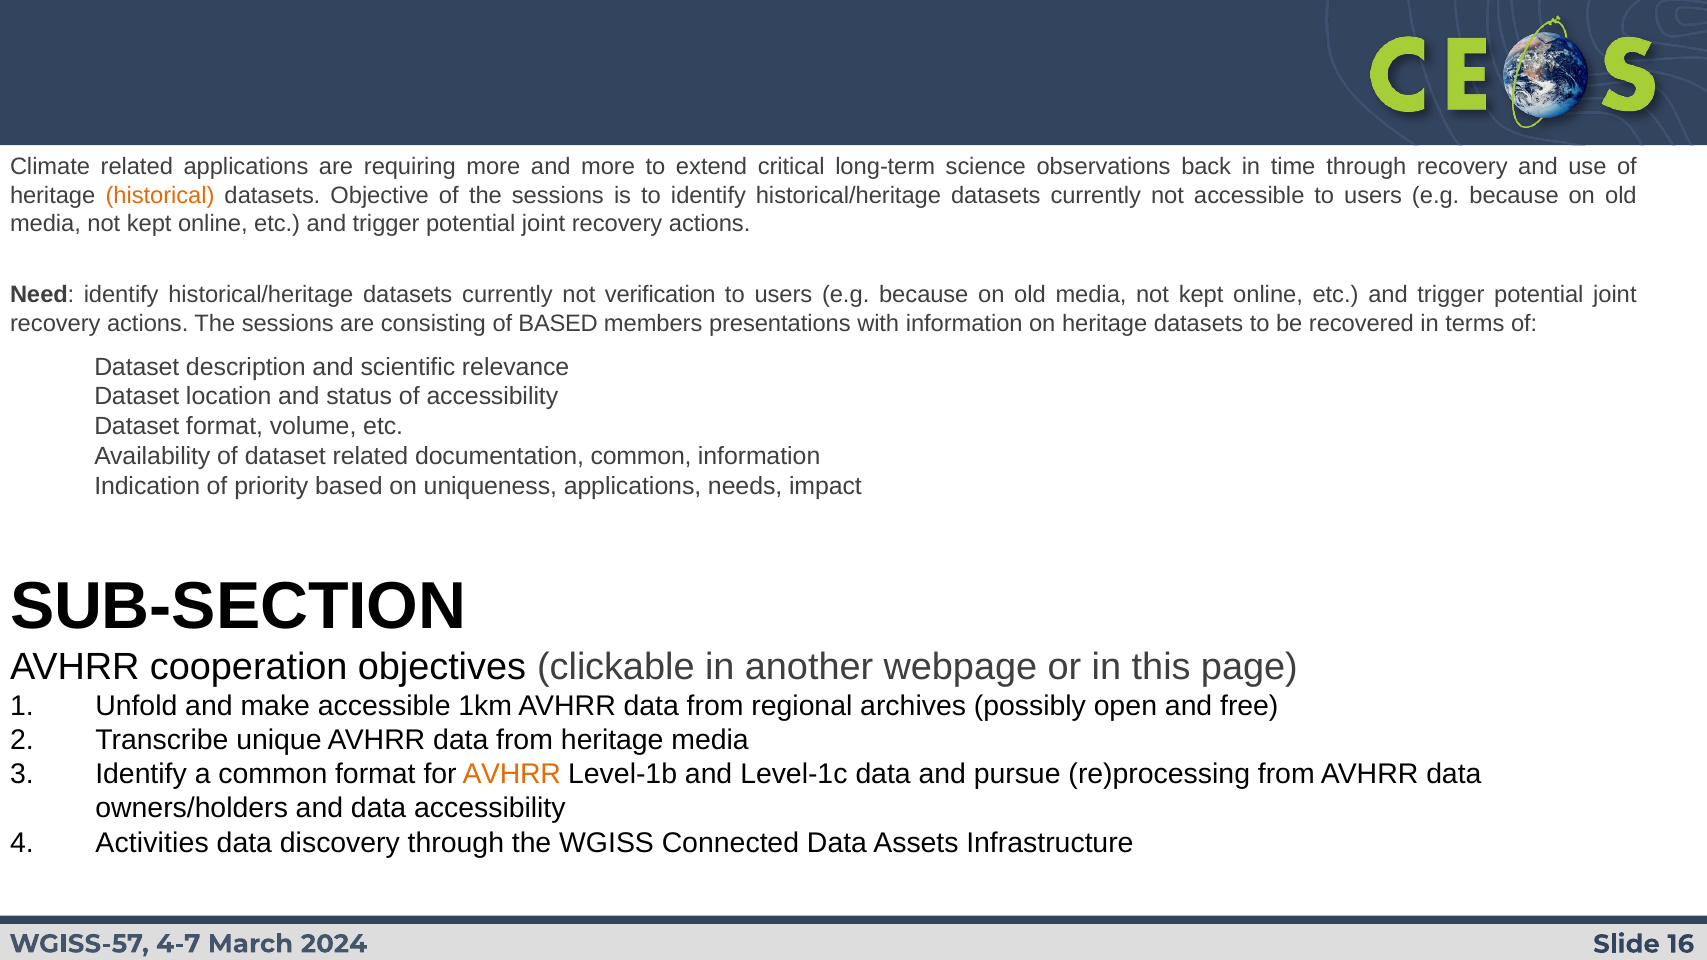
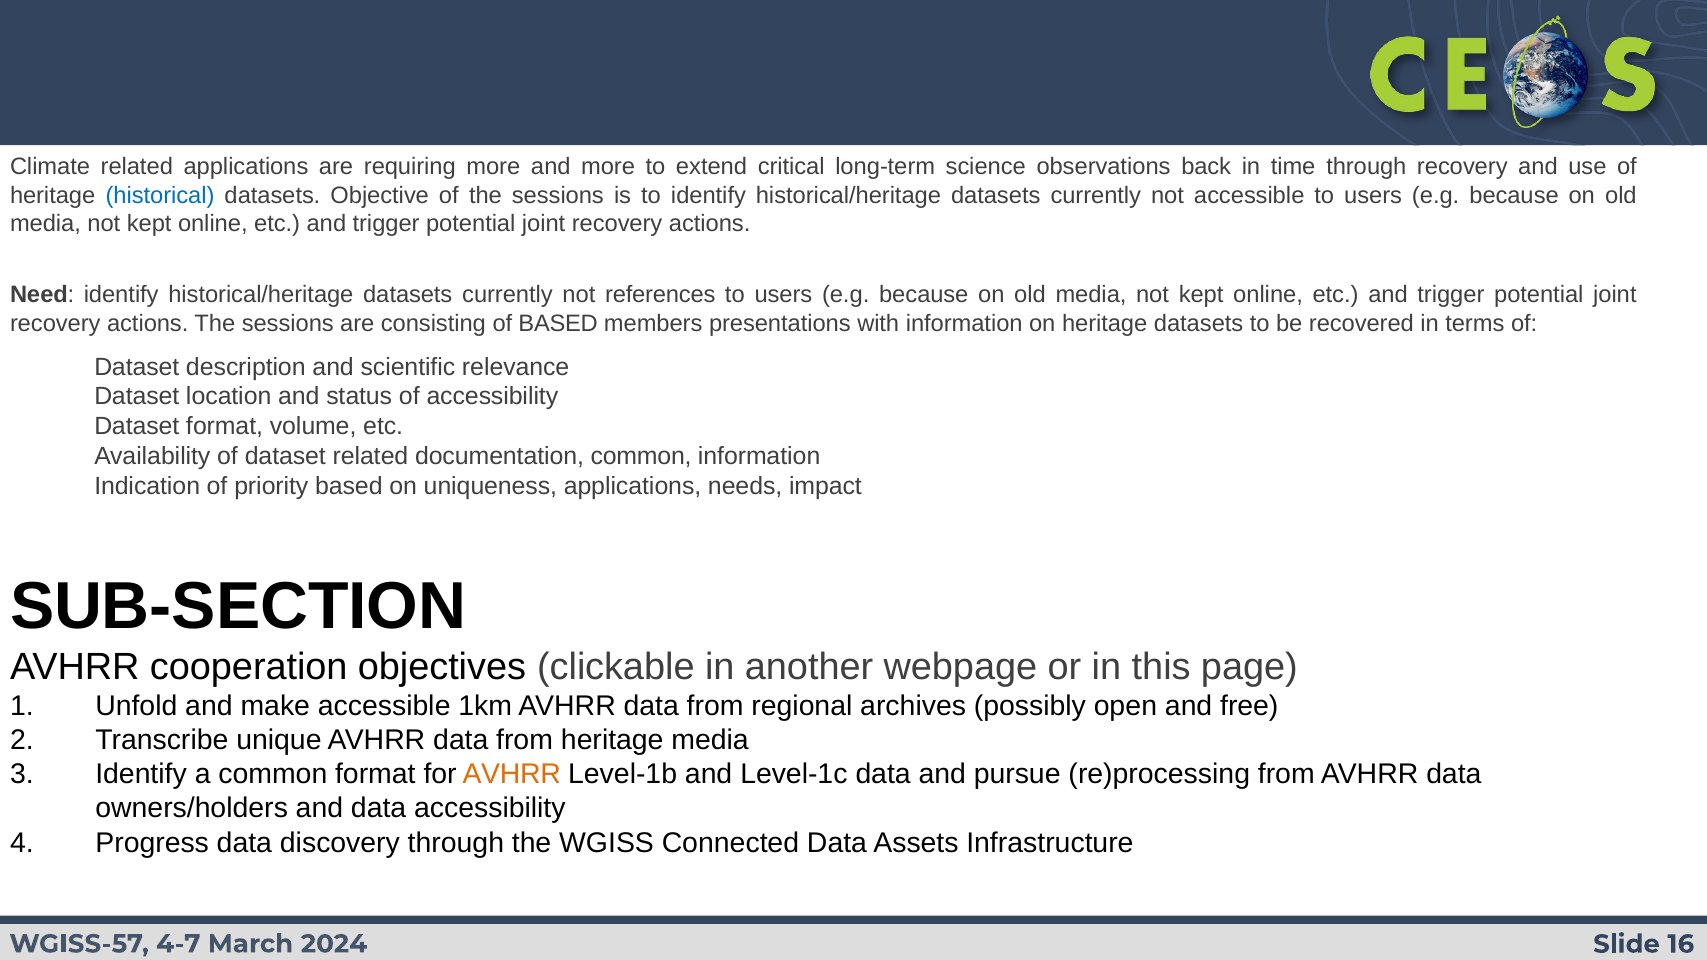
historical colour: orange -> blue (160, 195)
verification: verification -> references (660, 295)
Activities: Activities -> Progress (152, 843)
